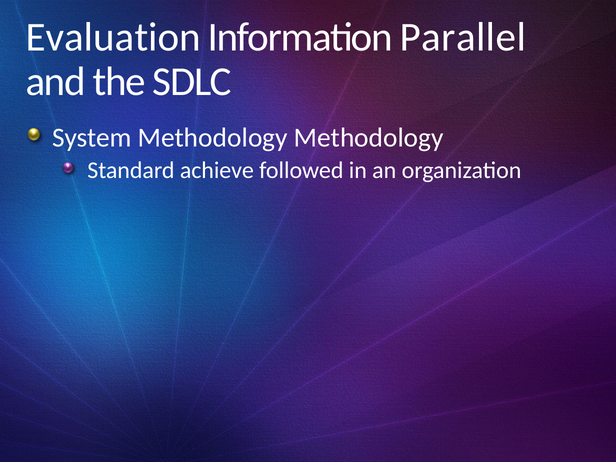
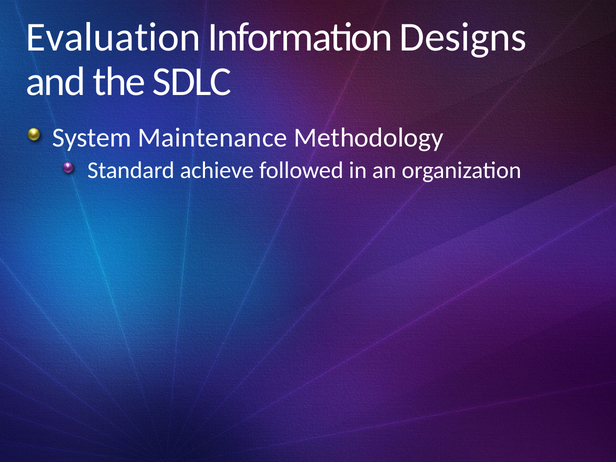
Parallel: Parallel -> Designs (463, 37)
System Methodology: Methodology -> Maintenance (213, 138)
